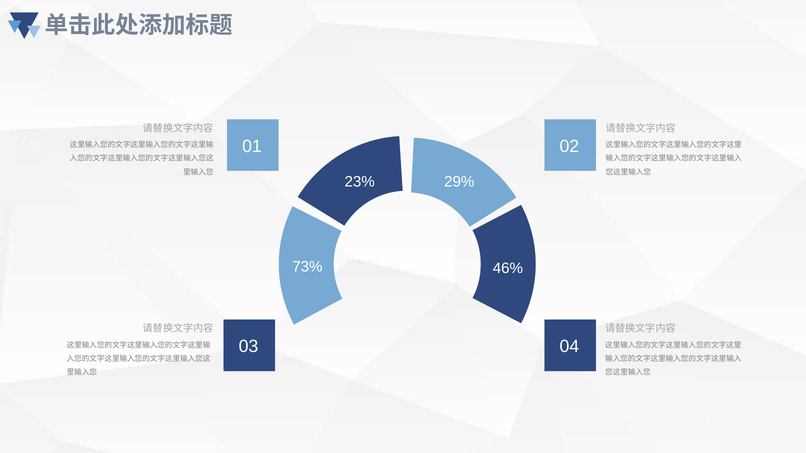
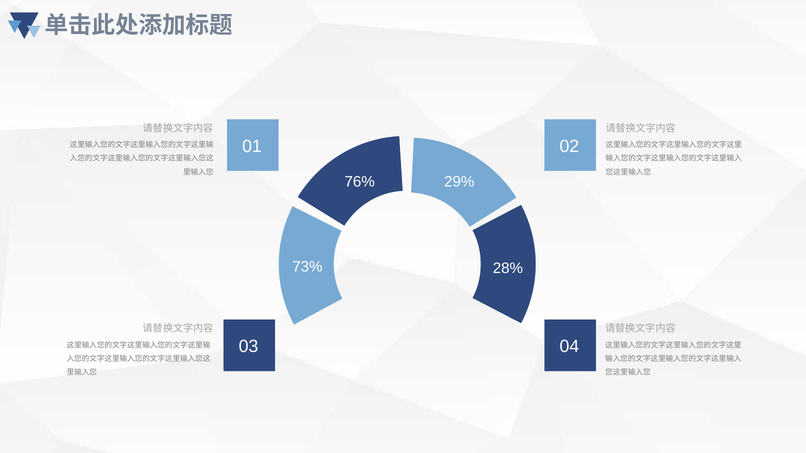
23%: 23% -> 76% (360, 182)
46%: 46% -> 28% (508, 269)
